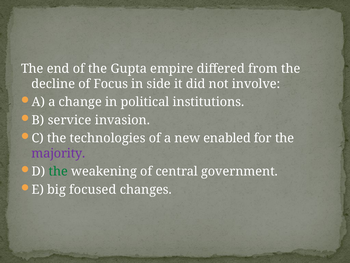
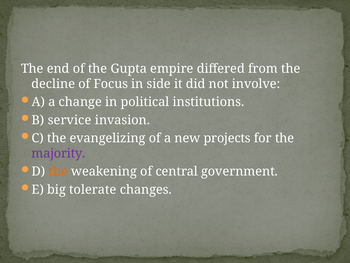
technologies: technologies -> evangelizing (108, 138)
enabled: enabled -> projects (227, 138)
the colour: green -> orange (58, 171)
focused: focused -> tolerate (93, 189)
